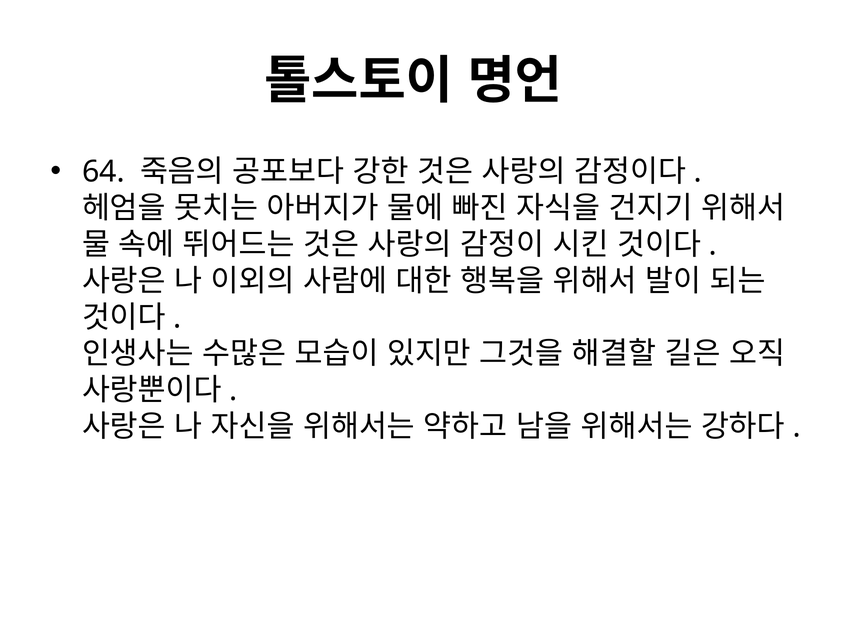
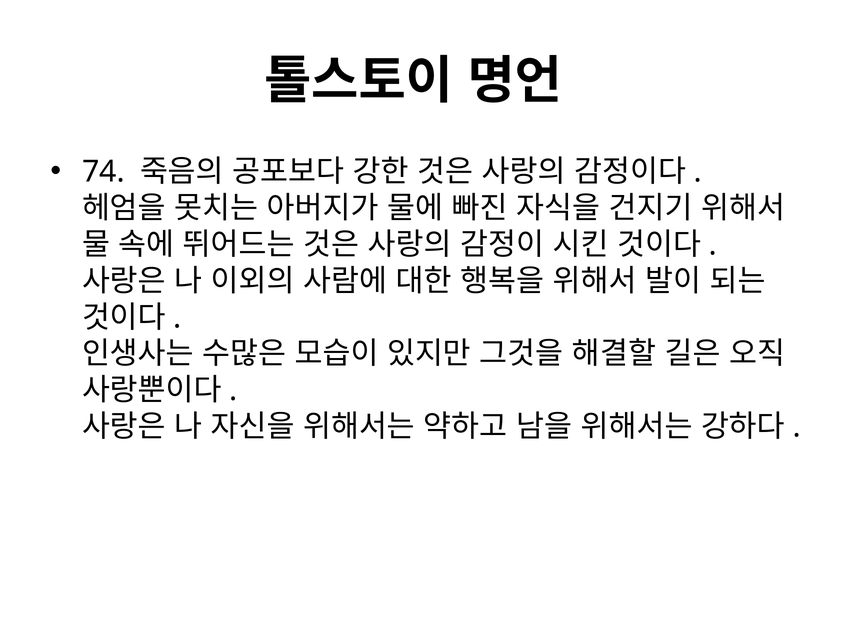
64: 64 -> 74 (103, 172)
